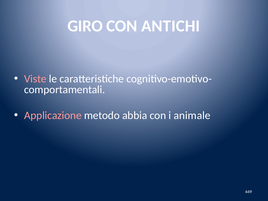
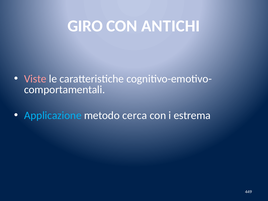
Applicazione colour: pink -> light blue (53, 115)
abbia: abbia -> cerca (135, 115)
animale: animale -> estrema (192, 115)
